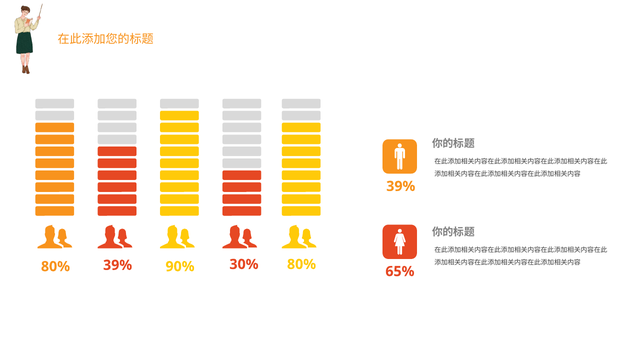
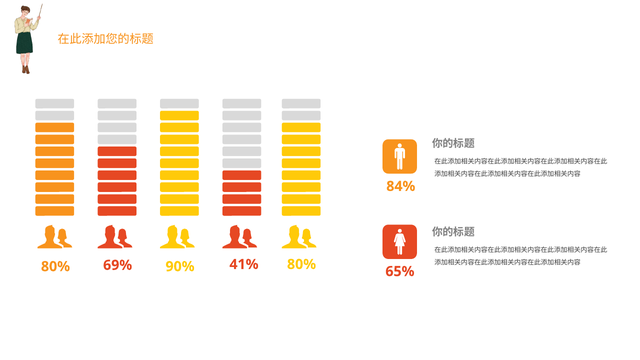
39%: 39% -> 84% (401, 186)
39%: 39% -> 69% (118, 265)
30%: 30% -> 41% (244, 264)
